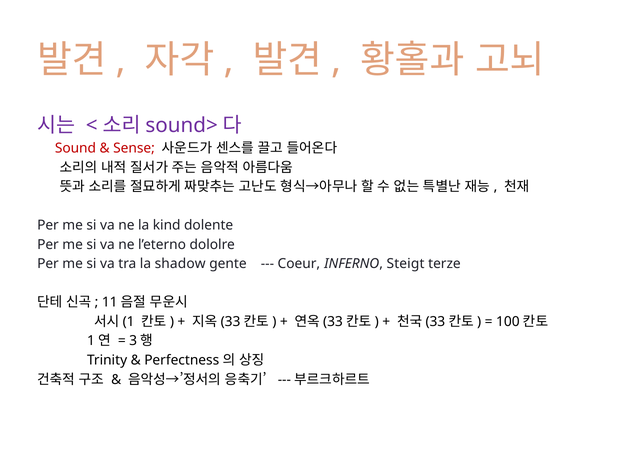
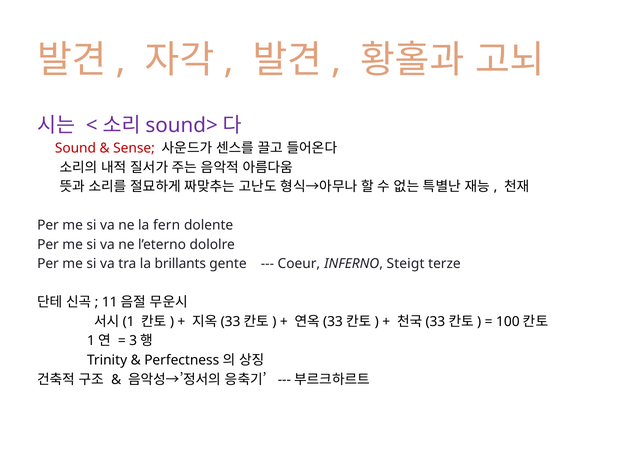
kind: kind -> fern (167, 225)
shadow: shadow -> brillants (180, 263)
